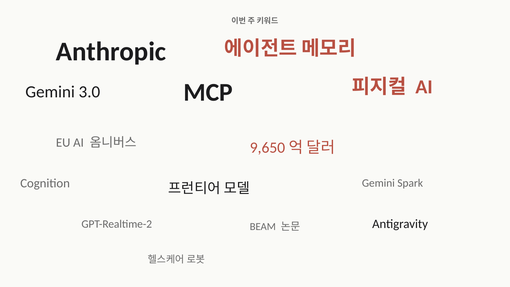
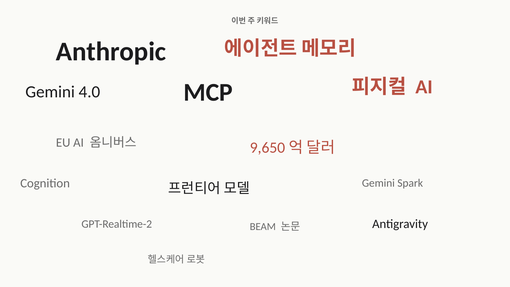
3.0: 3.0 -> 4.0 (89, 92)
